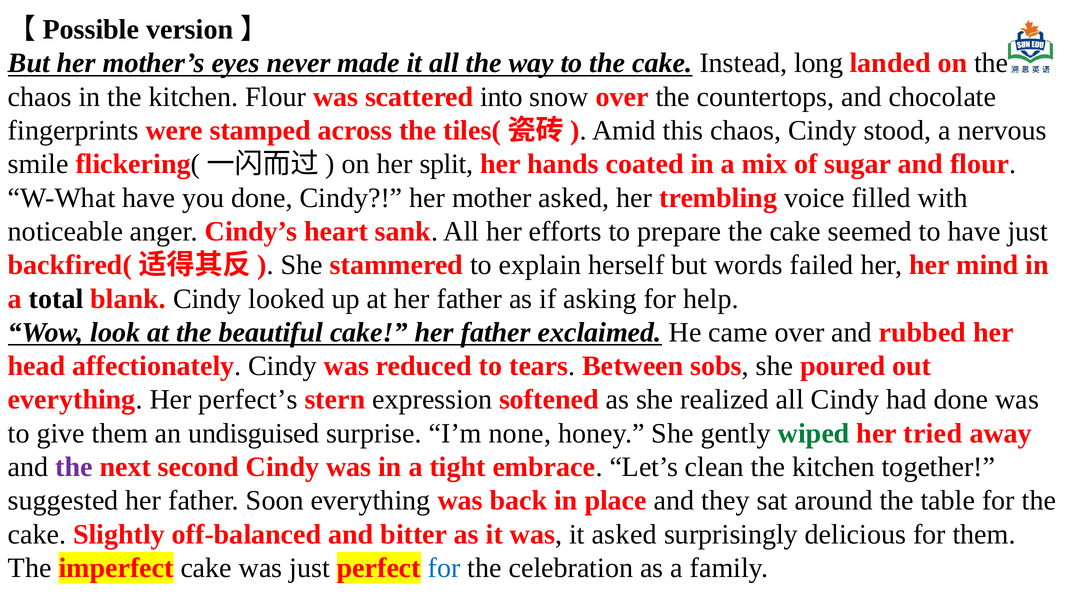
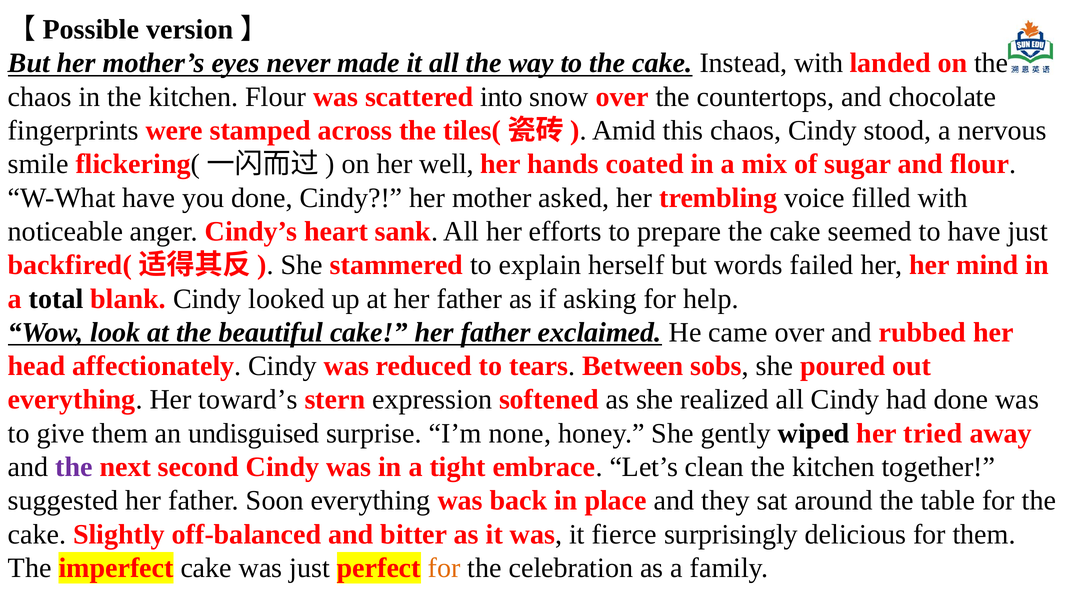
Instead long: long -> with (819, 63)
split: split -> well (447, 164)
perfect’s: perfect’s -> toward’s (248, 400)
wiped colour: green -> black (814, 434)
it asked: asked -> fierce (624, 535)
for colour: blue -> orange (444, 568)
